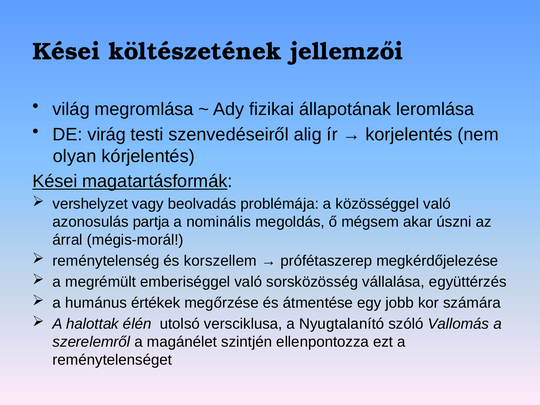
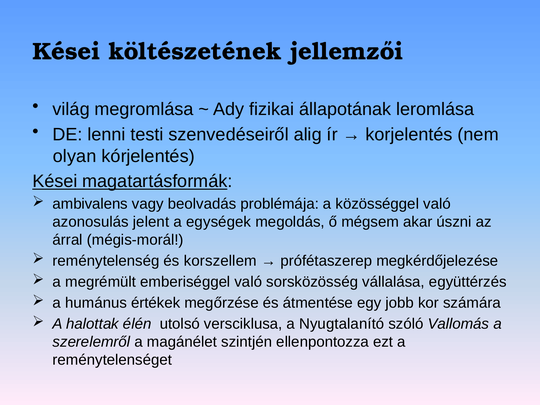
virág: virág -> lenni (107, 134)
vershelyzet: vershelyzet -> ambivalens (90, 204)
partja: partja -> jelent (151, 222)
nominális: nominális -> egységek (219, 222)
